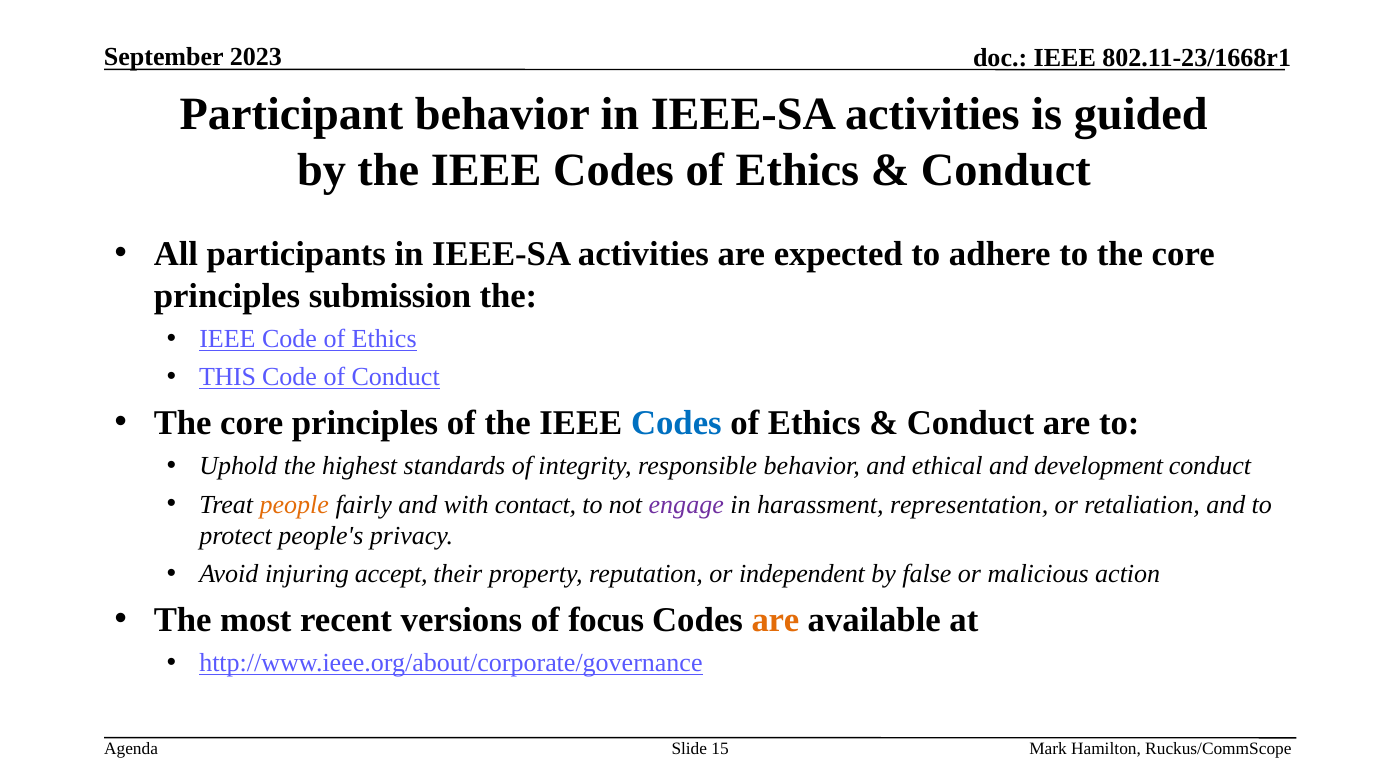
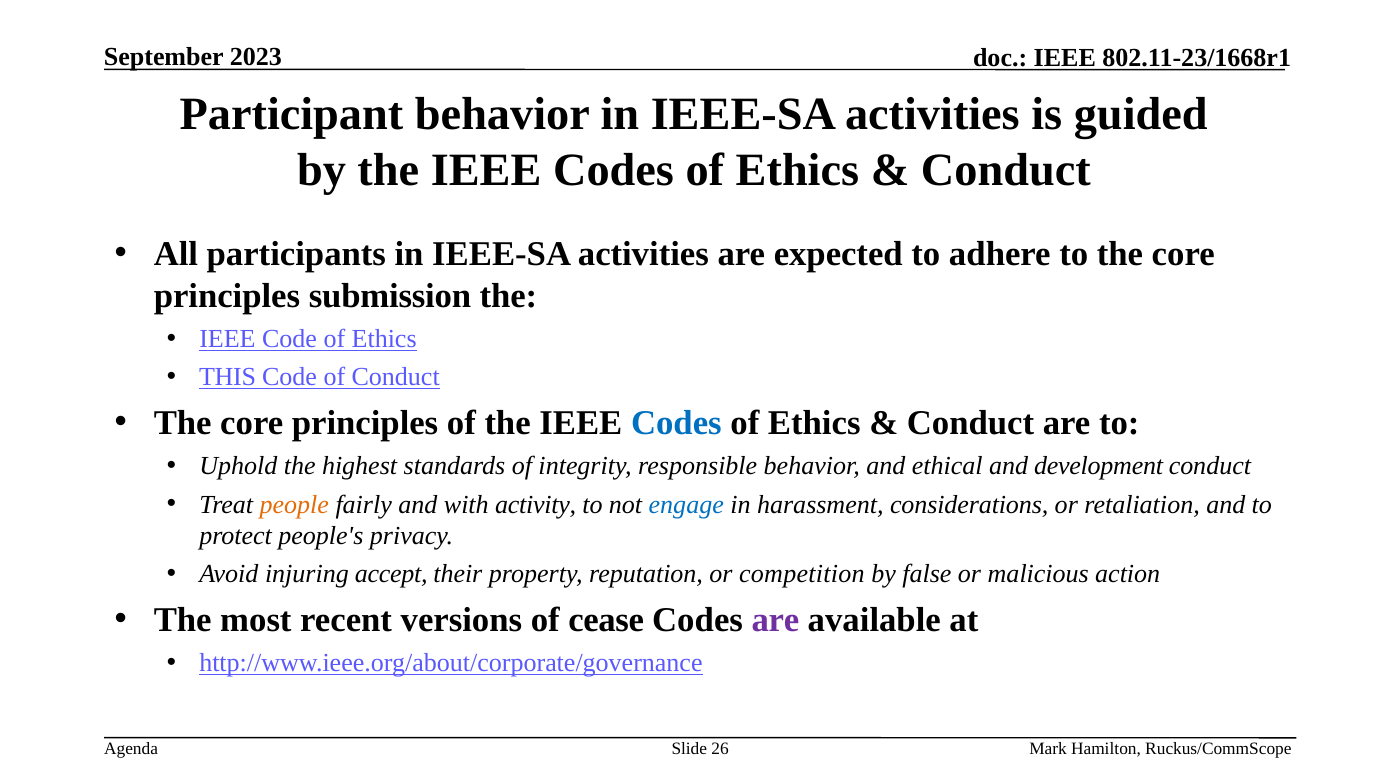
contact: contact -> activity (536, 505)
engage colour: purple -> blue (686, 505)
representation: representation -> considerations (969, 505)
independent: independent -> competition (802, 574)
focus: focus -> cease (606, 620)
are colour: orange -> purple (775, 620)
15: 15 -> 26 (720, 749)
